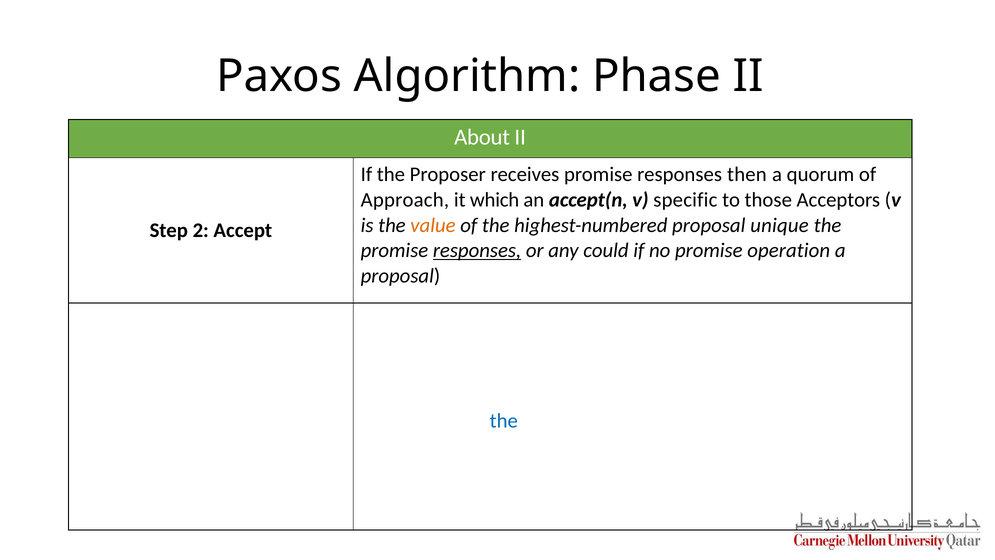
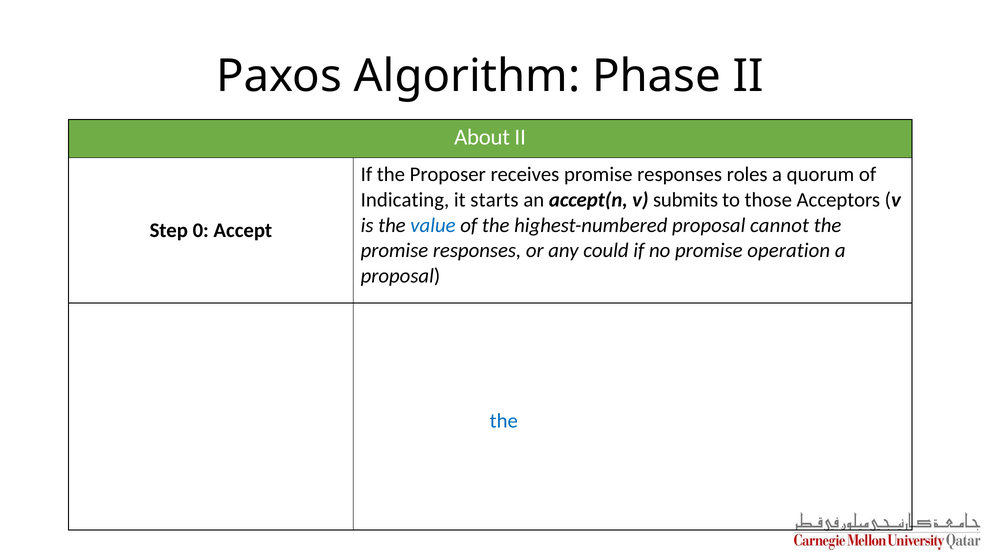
then: then -> roles (747, 174)
Approach: Approach -> Indicating (405, 200)
which: which -> starts (494, 200)
specific: specific -> submits (686, 200)
value colour: orange -> blue (433, 225)
unique: unique -> cannot (780, 225)
2: 2 -> 0 (201, 230)
responses underline: present -> none (477, 250)
